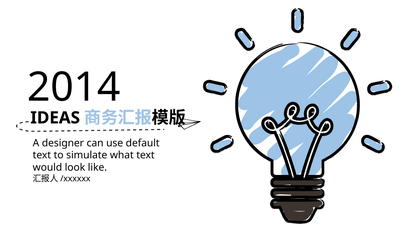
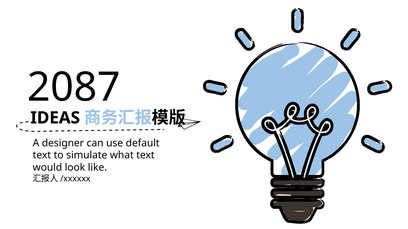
2014: 2014 -> 2087 (74, 88)
